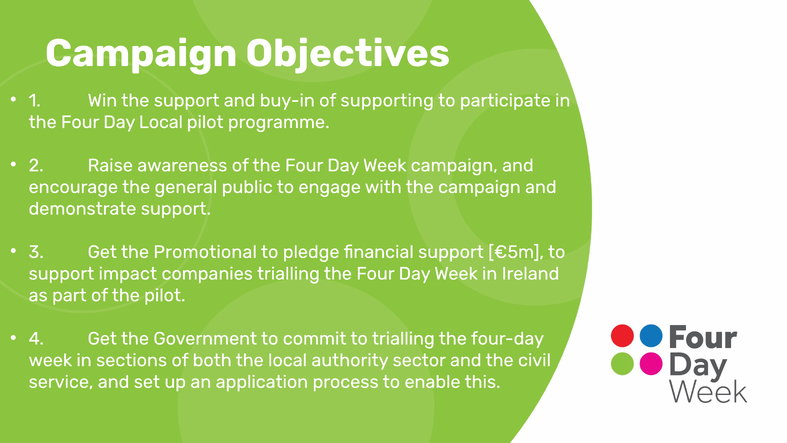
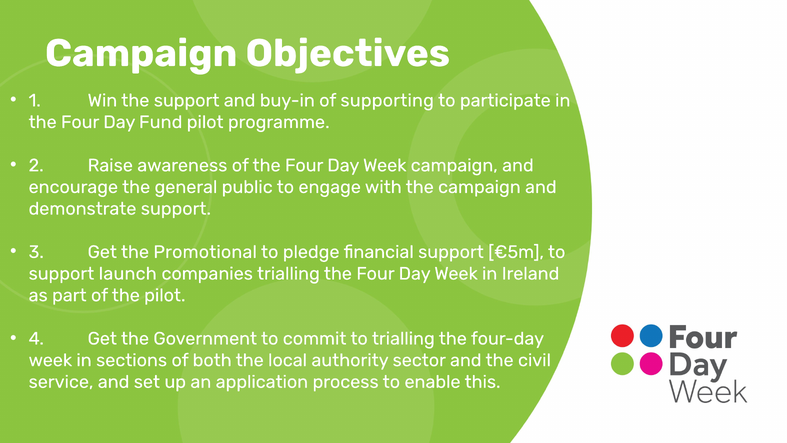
Day Local: Local -> Fund (161, 122)
impact: impact -> launch (128, 273)
